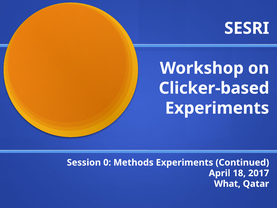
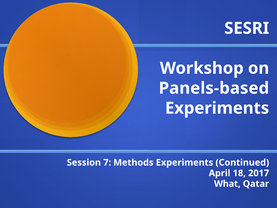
Clicker-based: Clicker-based -> Panels-based (214, 88)
0: 0 -> 7 (107, 162)
